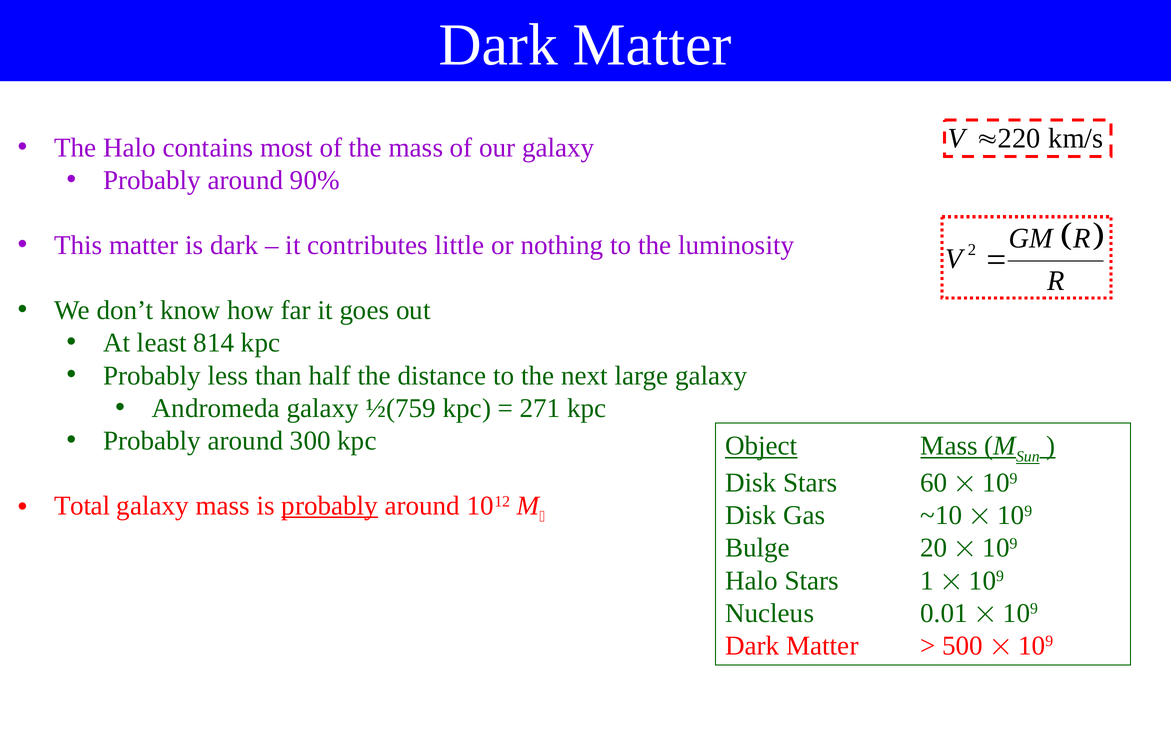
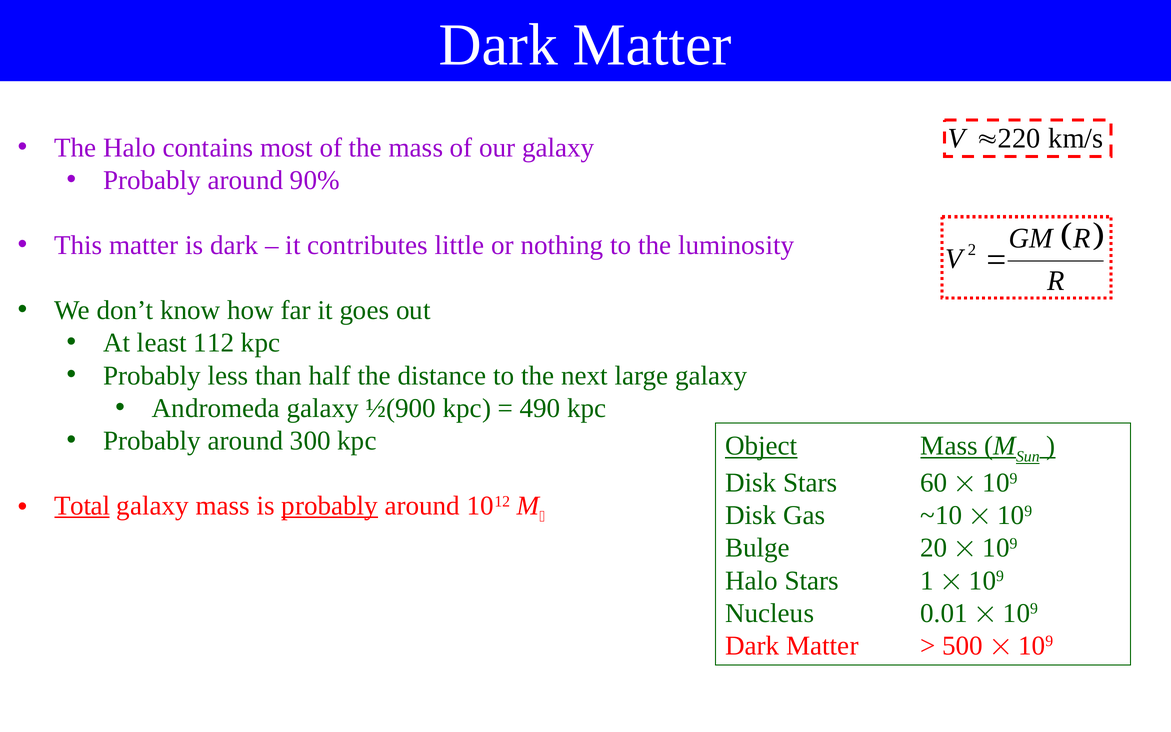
814: 814 -> 112 (214, 343)
½(759: ½(759 -> ½(900 (401, 408)
271: 271 -> 490 (540, 408)
Total underline: none -> present (82, 506)
